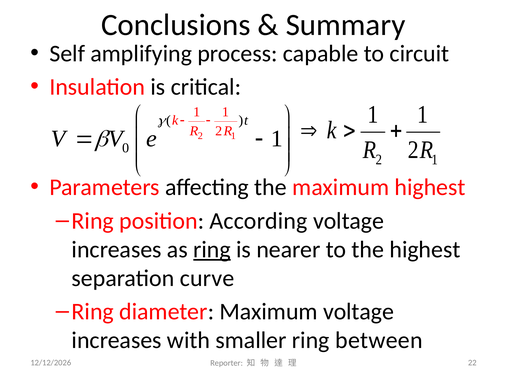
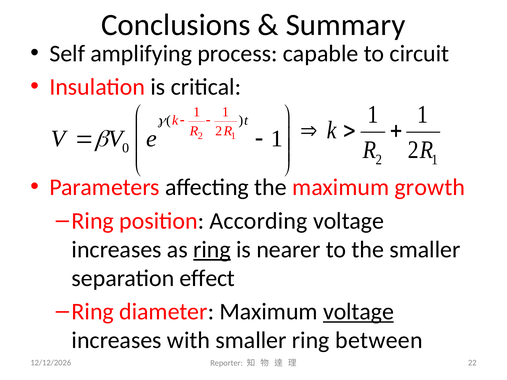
maximum highest: highest -> growth (430, 188)
the highest: highest -> smaller (425, 250)
curve: curve -> effect (207, 278)
voltage underline: none -> present (358, 312)
